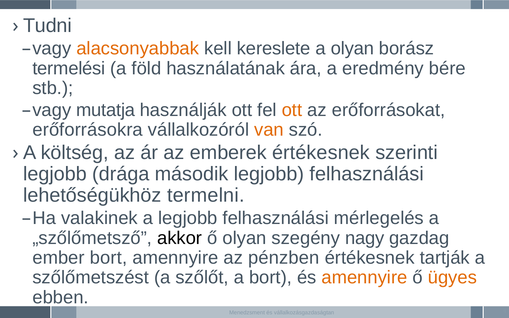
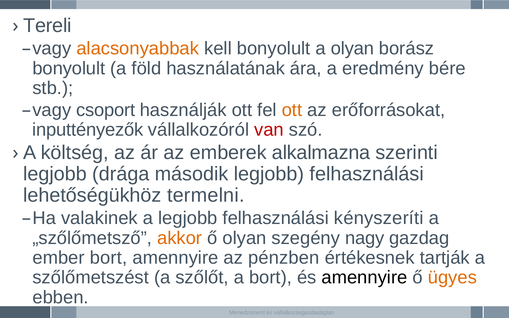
Tudni: Tudni -> Tereli (47, 26)
kell kereslete: kereslete -> bonyolult (274, 48)
termelési: termelési -> bonyolult (69, 68)
mutatja: mutatja -> csoport (106, 110)
erőforrásokra: erőforrásokra -> inputtényezők (88, 130)
van colour: orange -> red (269, 130)
emberek értékesnek: értékesnek -> alkalmazna (321, 153)
mérlegelés: mérlegelés -> kényszeríti (379, 218)
akkor colour: black -> orange (180, 238)
amennyire colour: orange -> black (364, 278)
